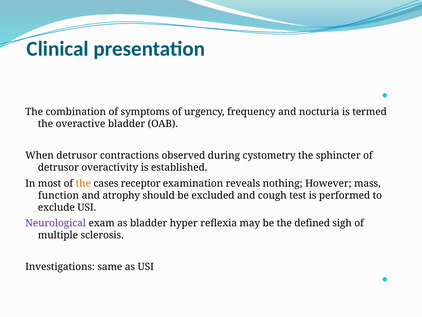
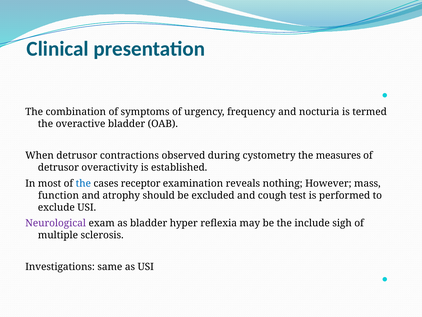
sphincter: sphincter -> measures (338, 155)
the colour: orange -> blue (83, 183)
defined: defined -> include (312, 223)
